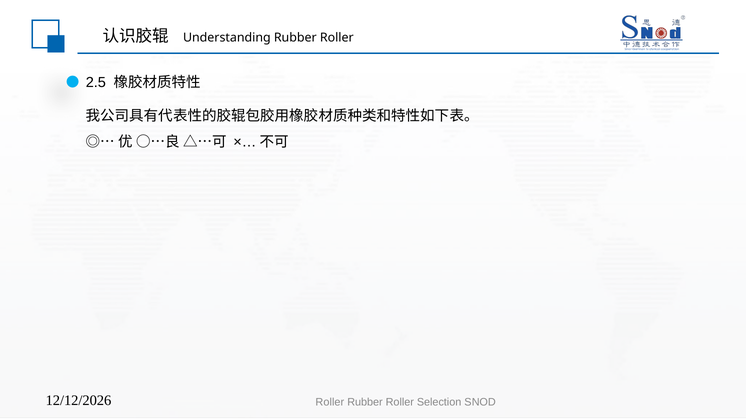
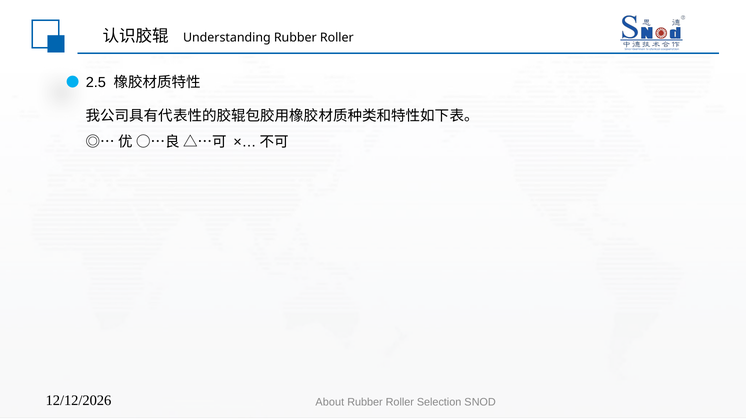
Roller: Roller -> About (330, 403)
